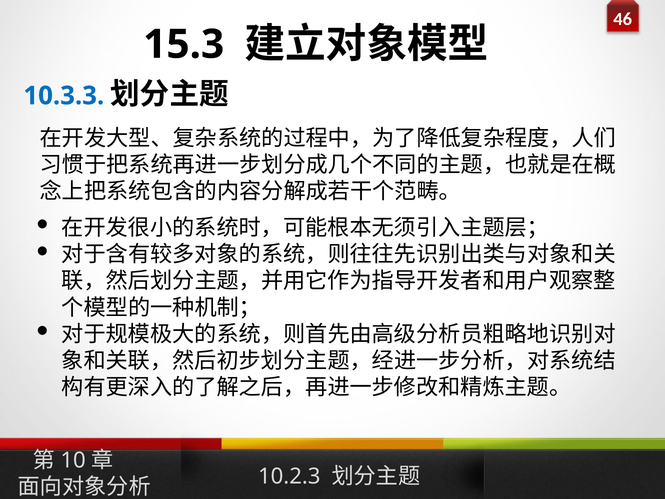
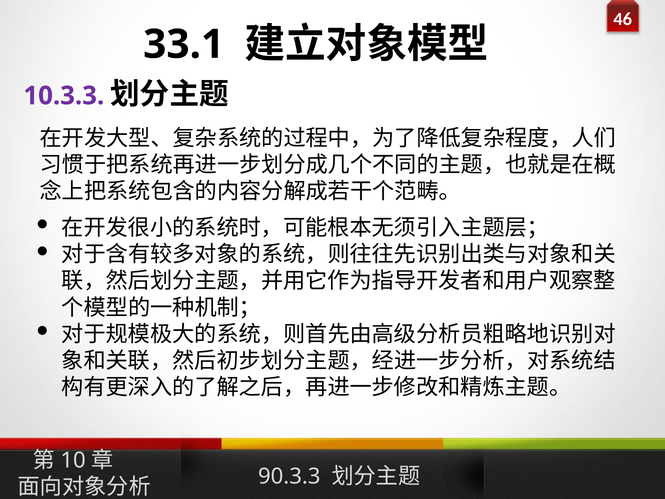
15.3: 15.3 -> 33.1 (184, 44)
10.3.3 colour: blue -> purple (64, 96)
10.2.3: 10.2.3 -> 90.3.3 (289, 476)
